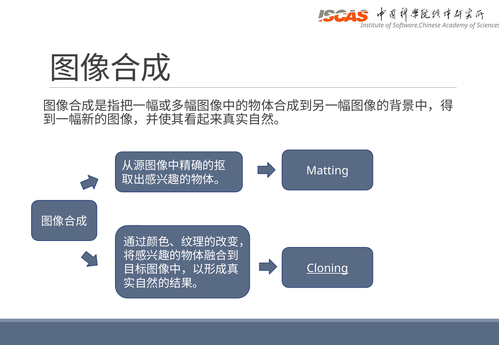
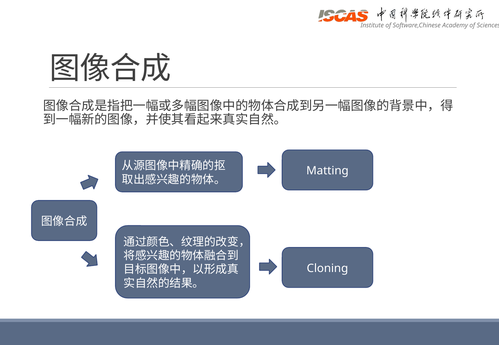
Cloning underline: present -> none (327, 269)
